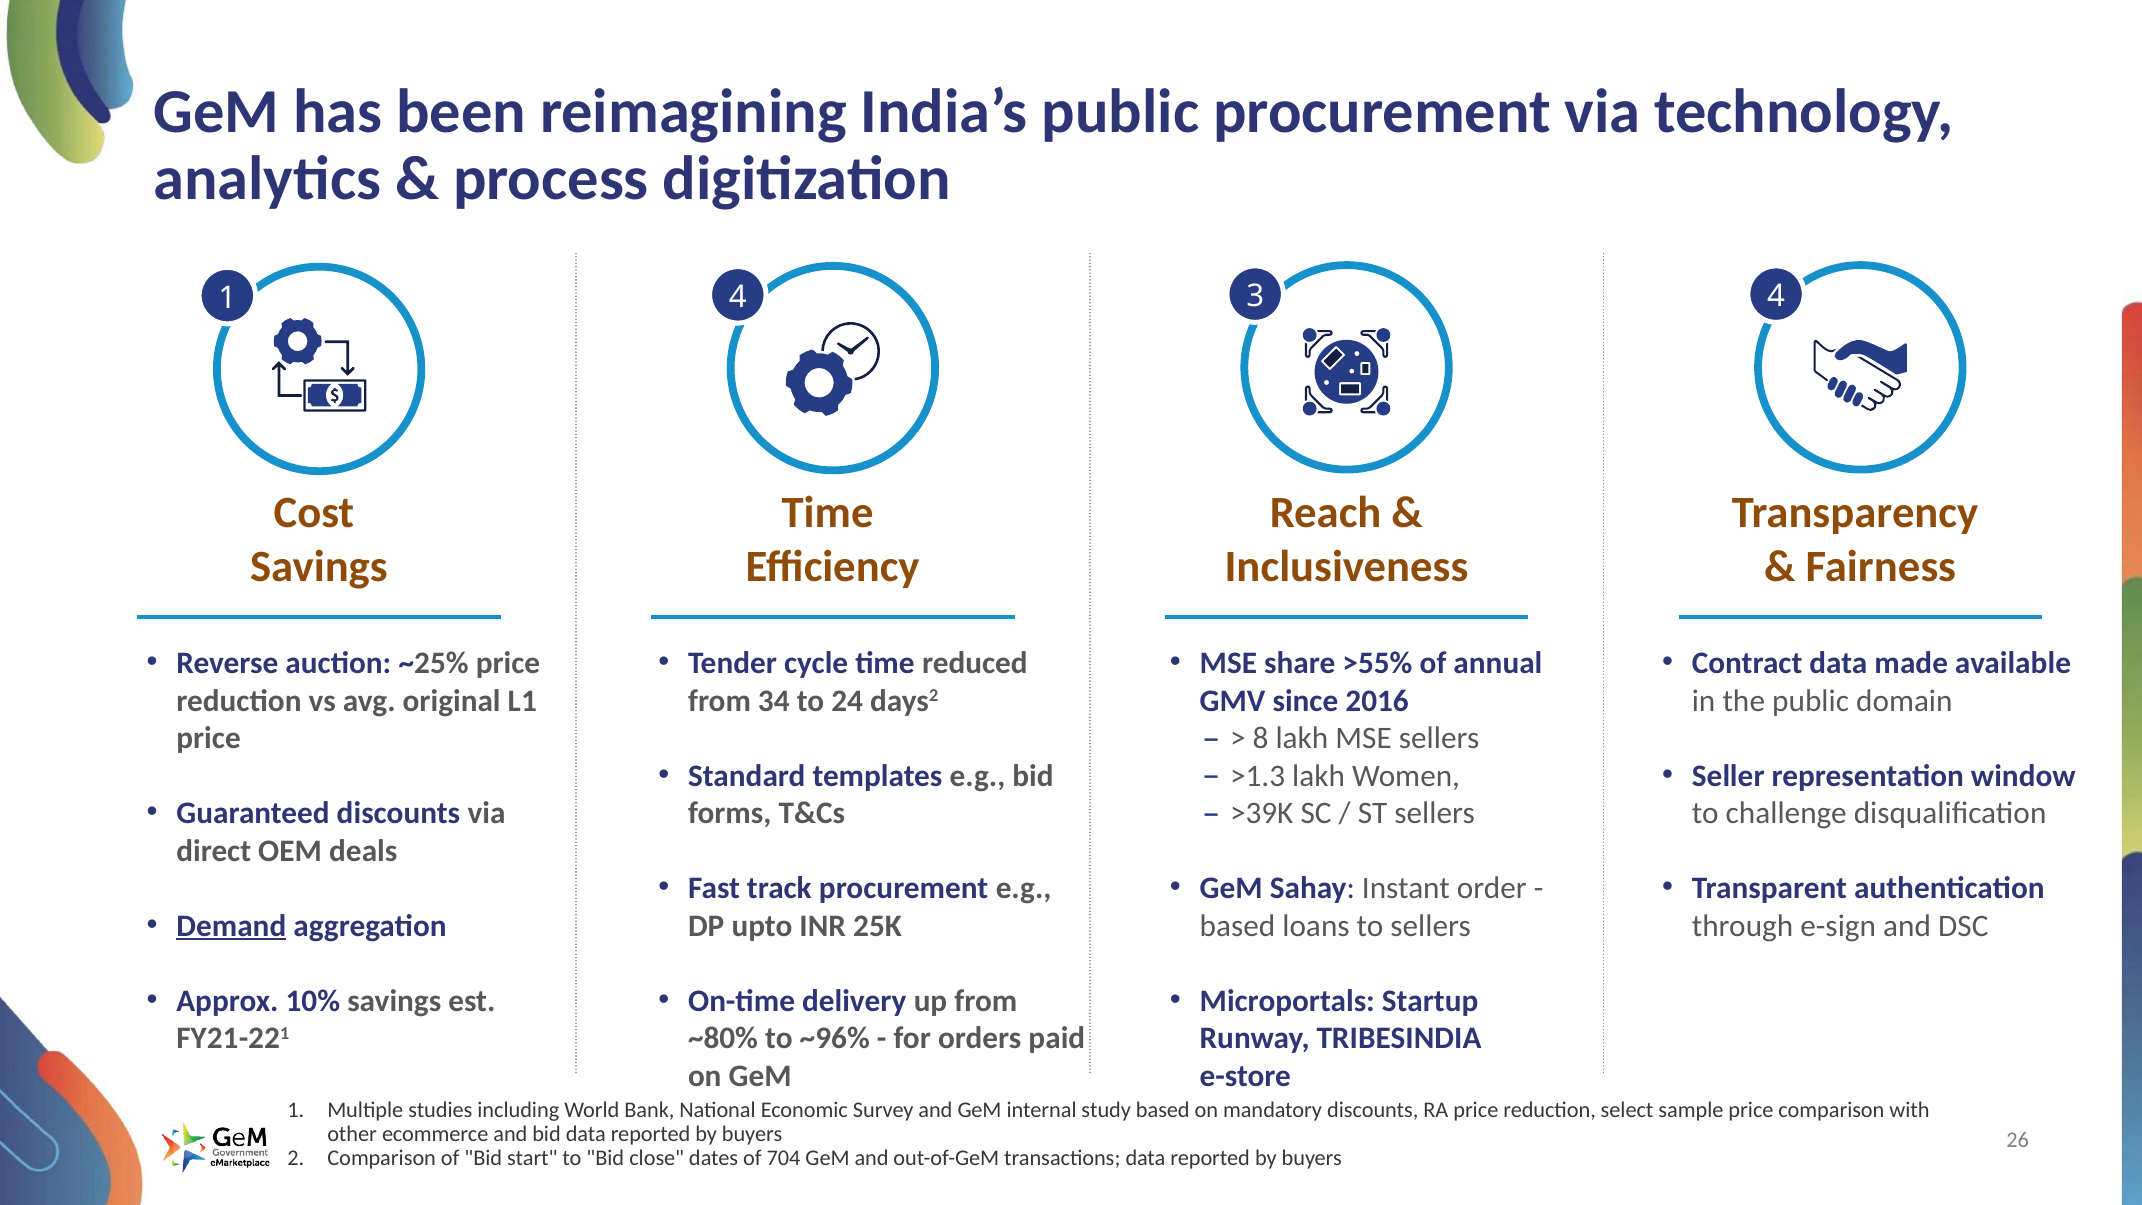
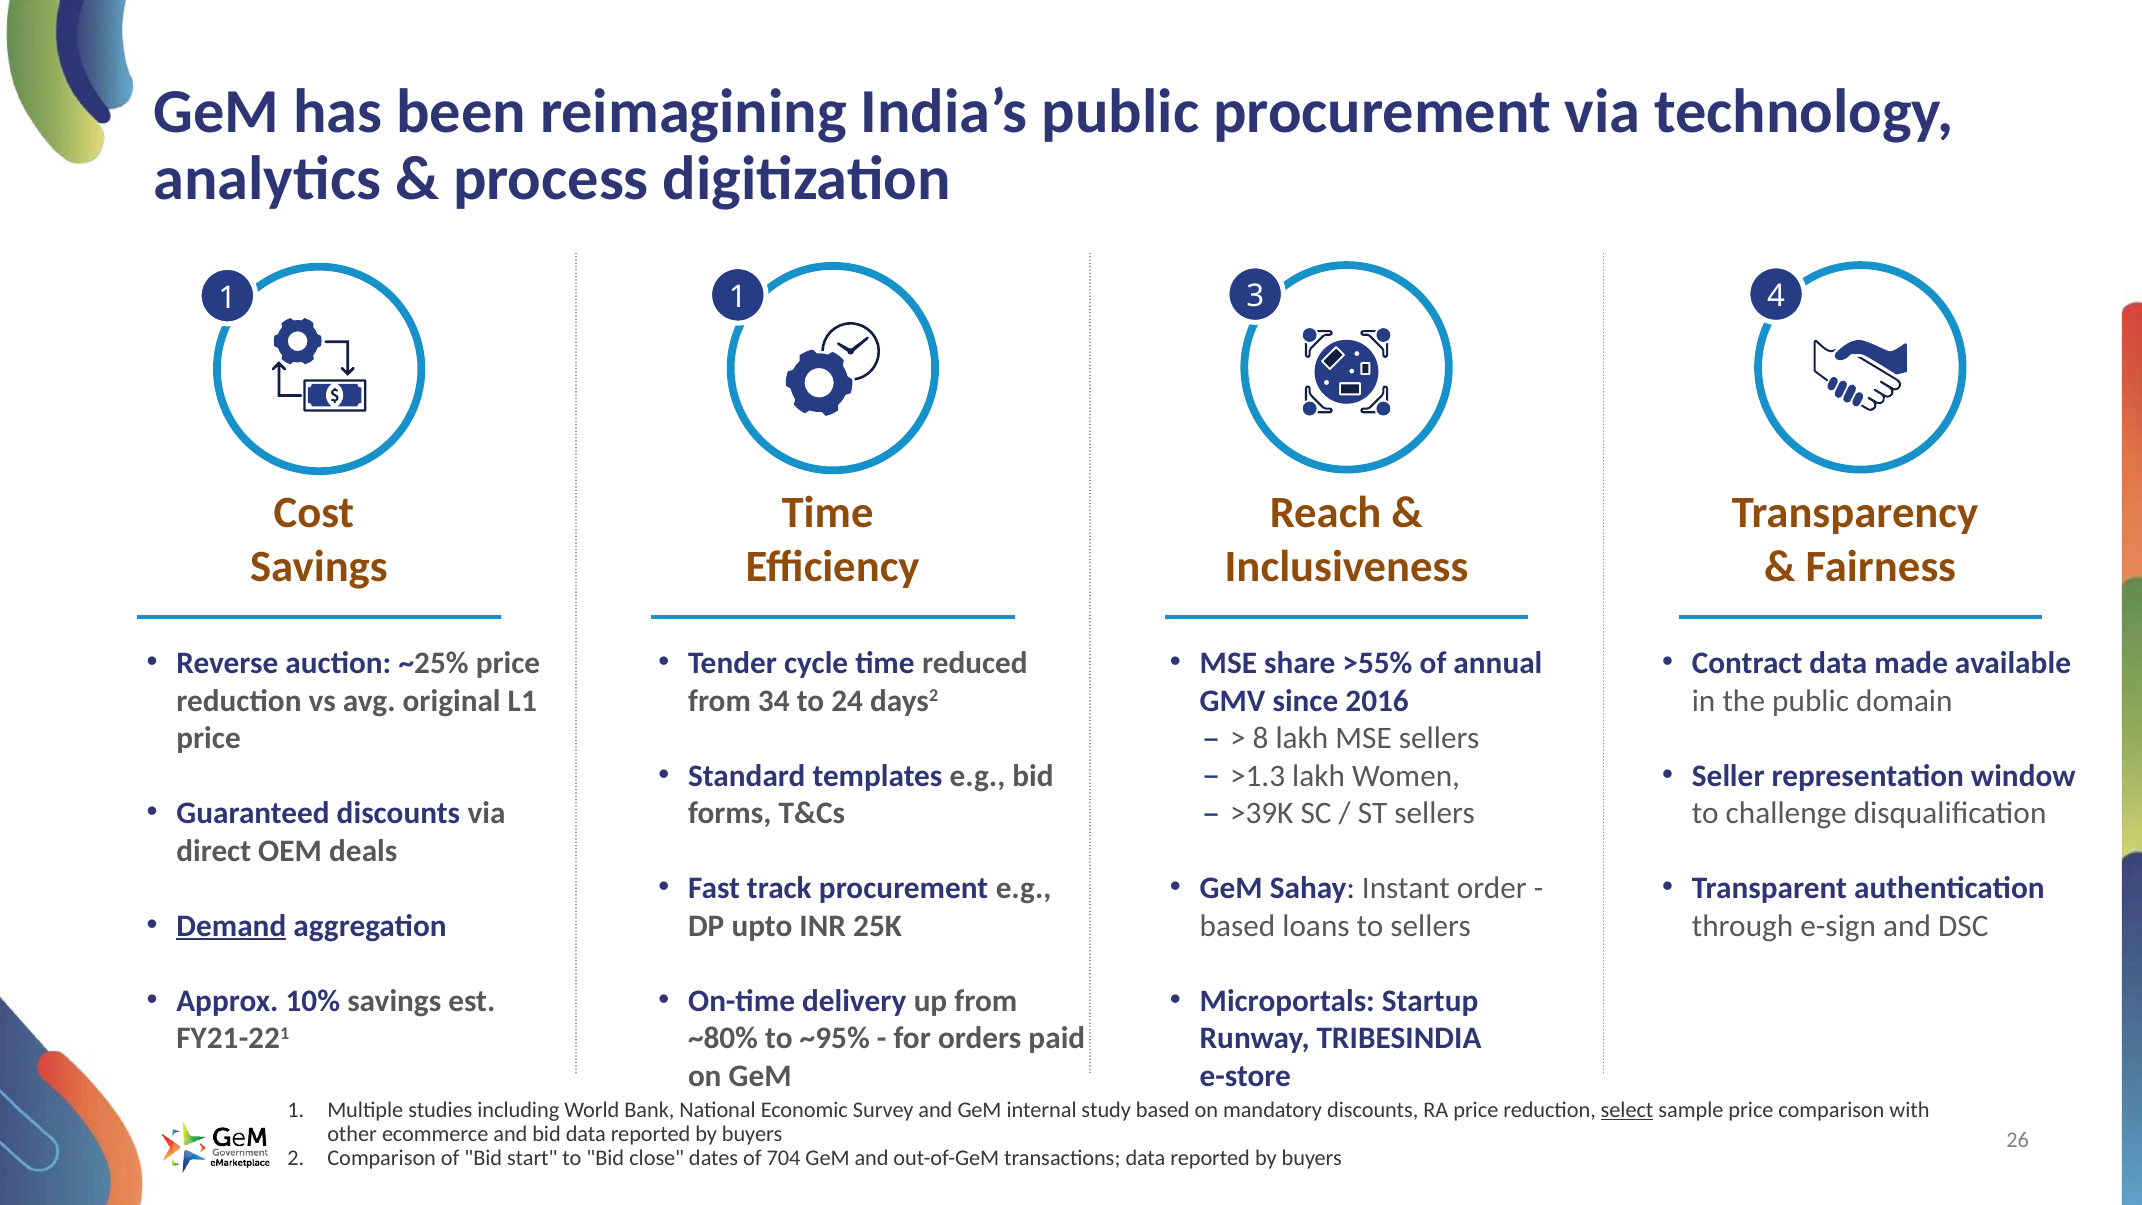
1 4: 4 -> 1 (738, 297)
~96%: ~96% -> ~95% (835, 1038)
select underline: none -> present (1627, 1110)
